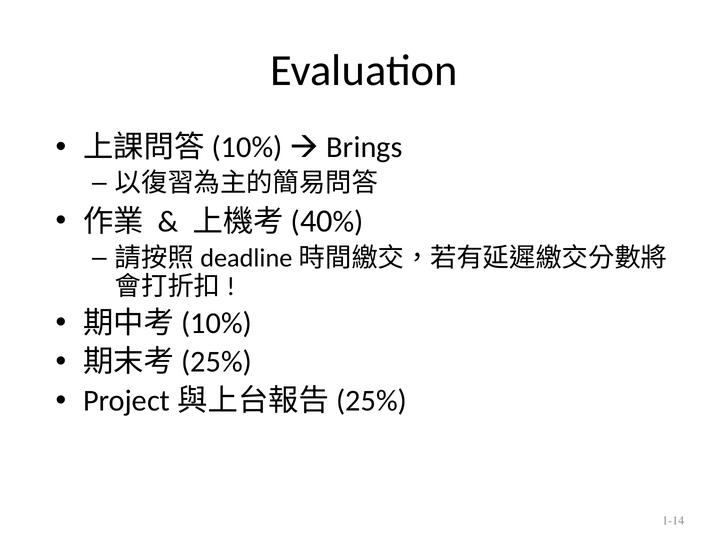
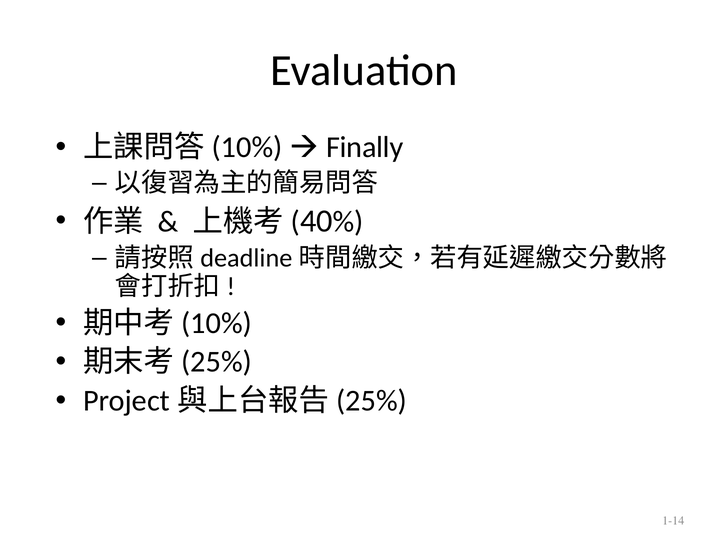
Brings: Brings -> Finally (365, 147)
